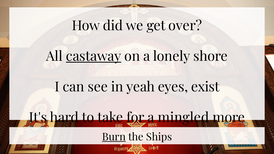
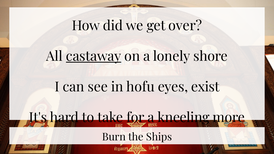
yeah: yeah -> hofu (141, 87)
mingled: mingled -> kneeling (184, 118)
Burn underline: present -> none (114, 137)
